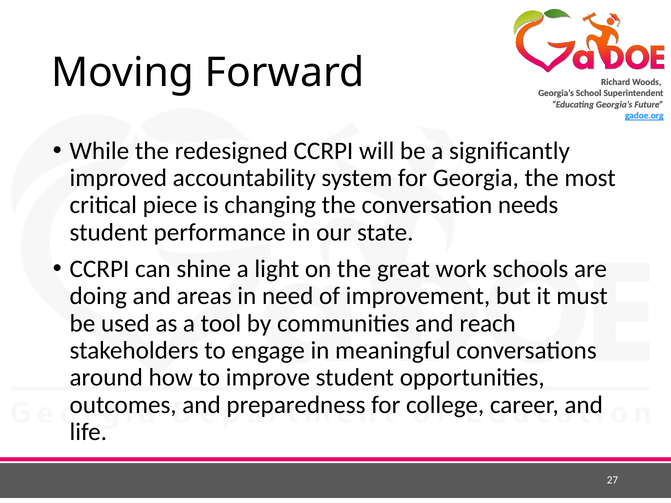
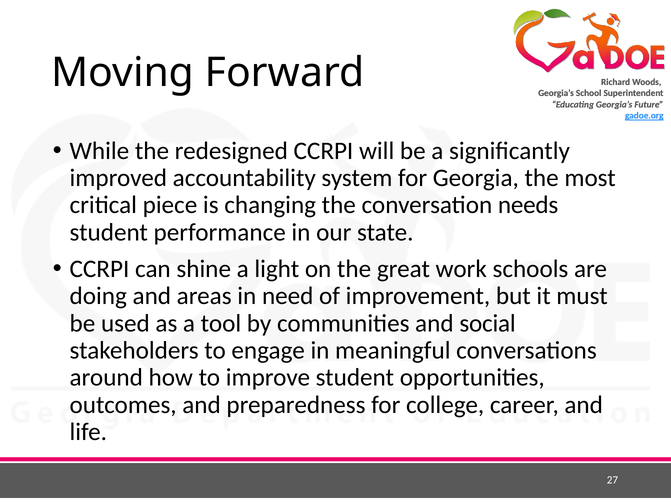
reach: reach -> social (488, 323)
